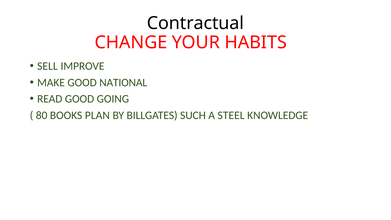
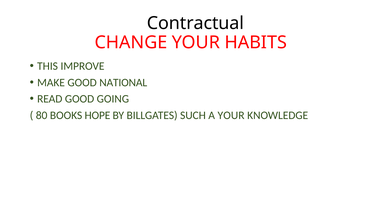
SELL: SELL -> THIS (48, 66)
PLAN: PLAN -> HOPE (97, 115)
A STEEL: STEEL -> YOUR (231, 115)
